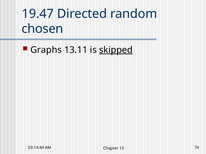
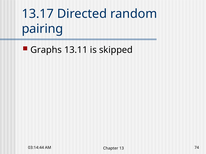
19.47: 19.47 -> 13.17 (38, 14)
chosen: chosen -> pairing (42, 29)
skipped underline: present -> none (116, 50)
